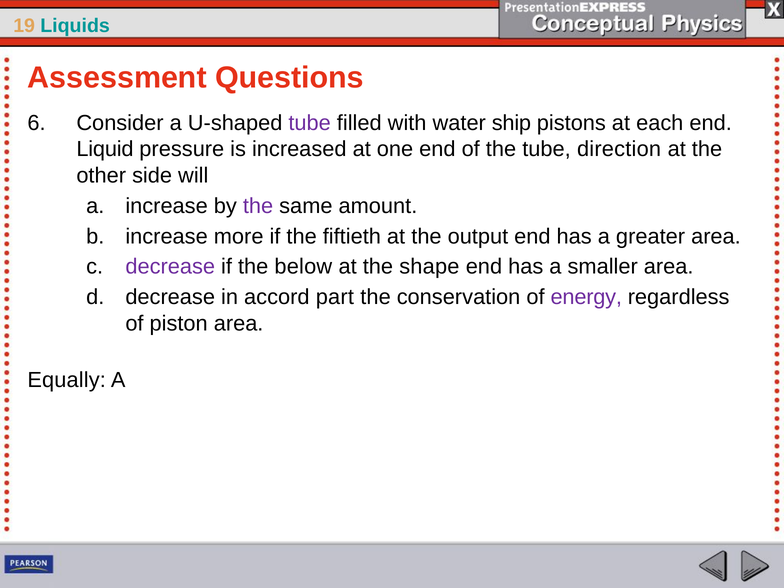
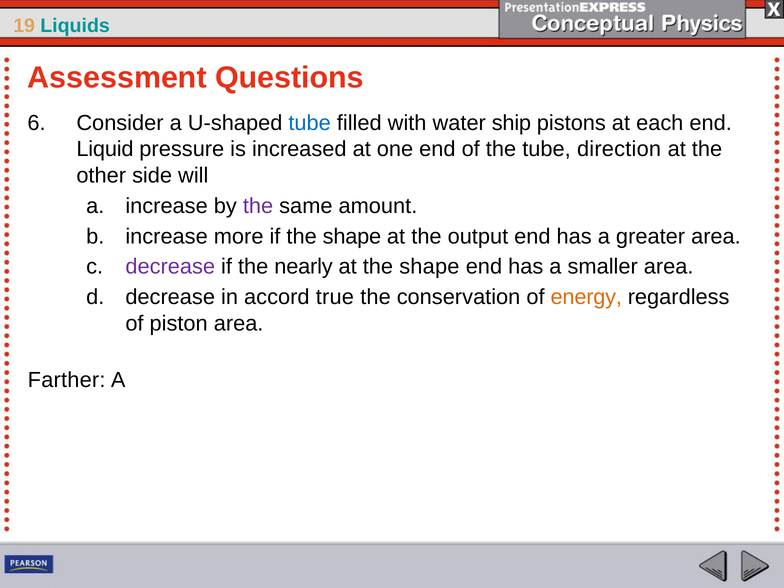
tube colour: purple -> blue (310, 123)
if the fiftieth: fiftieth -> shape (352, 236)
below: below -> nearly (304, 267)
part: part -> true (335, 297)
energy colour: purple -> orange (586, 297)
Equally: Equally -> Farther (67, 380)
